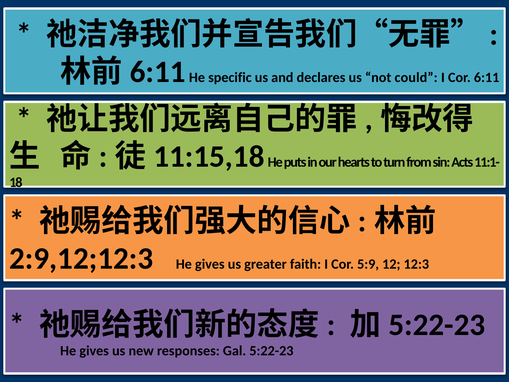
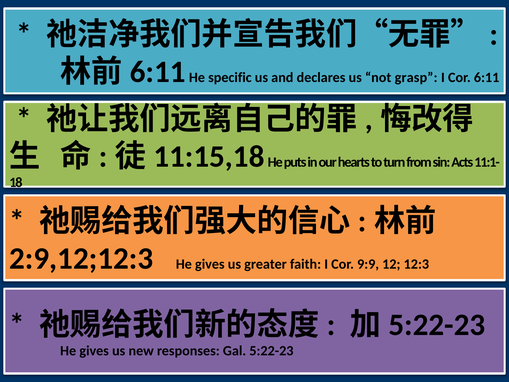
could: could -> grasp (416, 77)
5:9: 5:9 -> 9:9 (368, 264)
